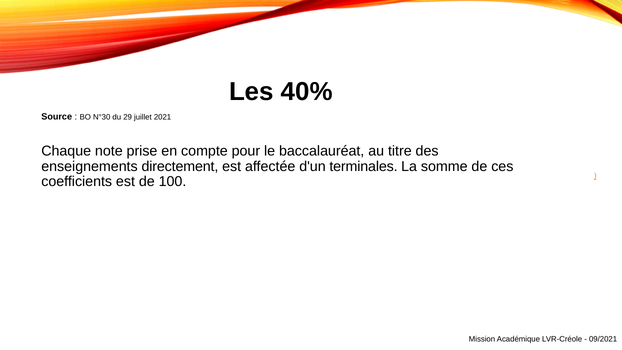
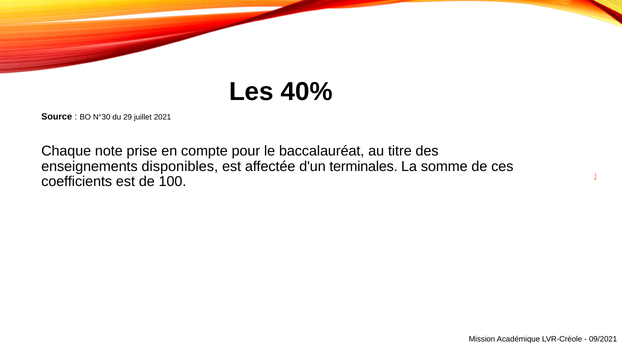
directement: directement -> disponibles (180, 166)
